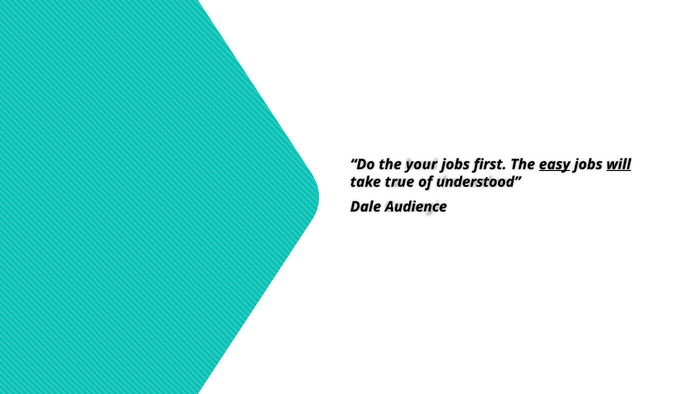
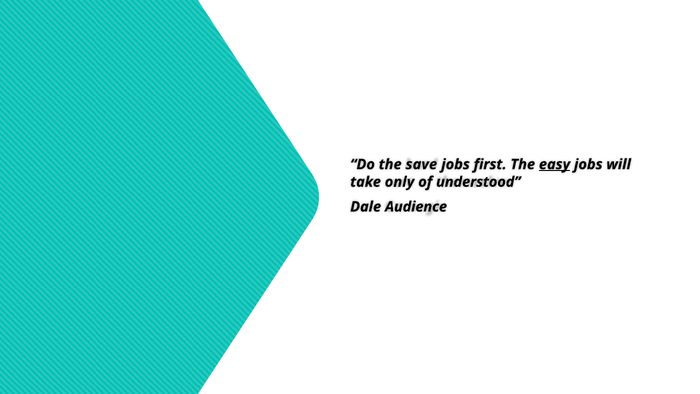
your: your -> save (421, 164)
will underline: present -> none (619, 164)
true: true -> only (400, 182)
